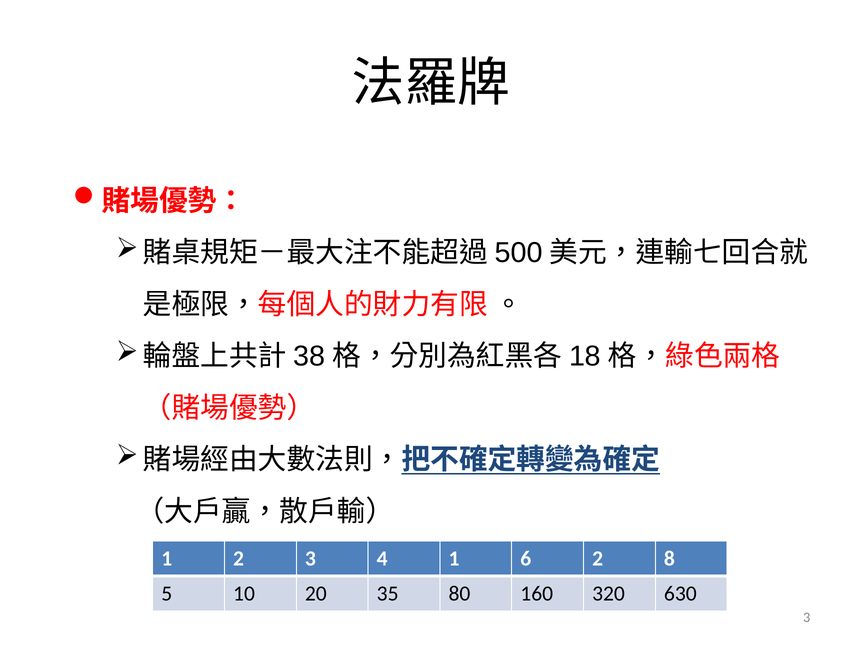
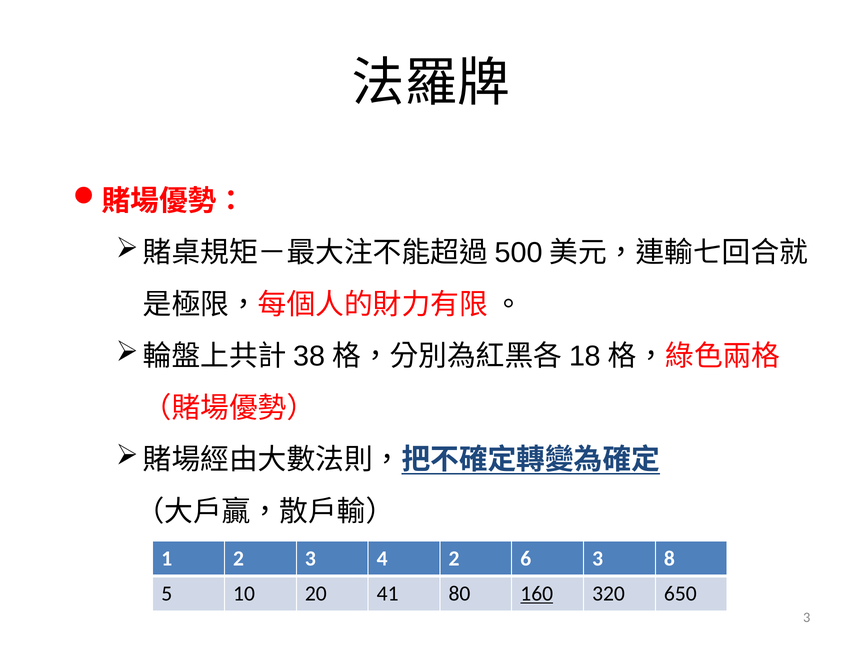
4 1: 1 -> 2 (454, 558)
6 2: 2 -> 3 (598, 558)
35: 35 -> 41 (388, 593)
160 underline: none -> present (537, 593)
630: 630 -> 650 (680, 593)
